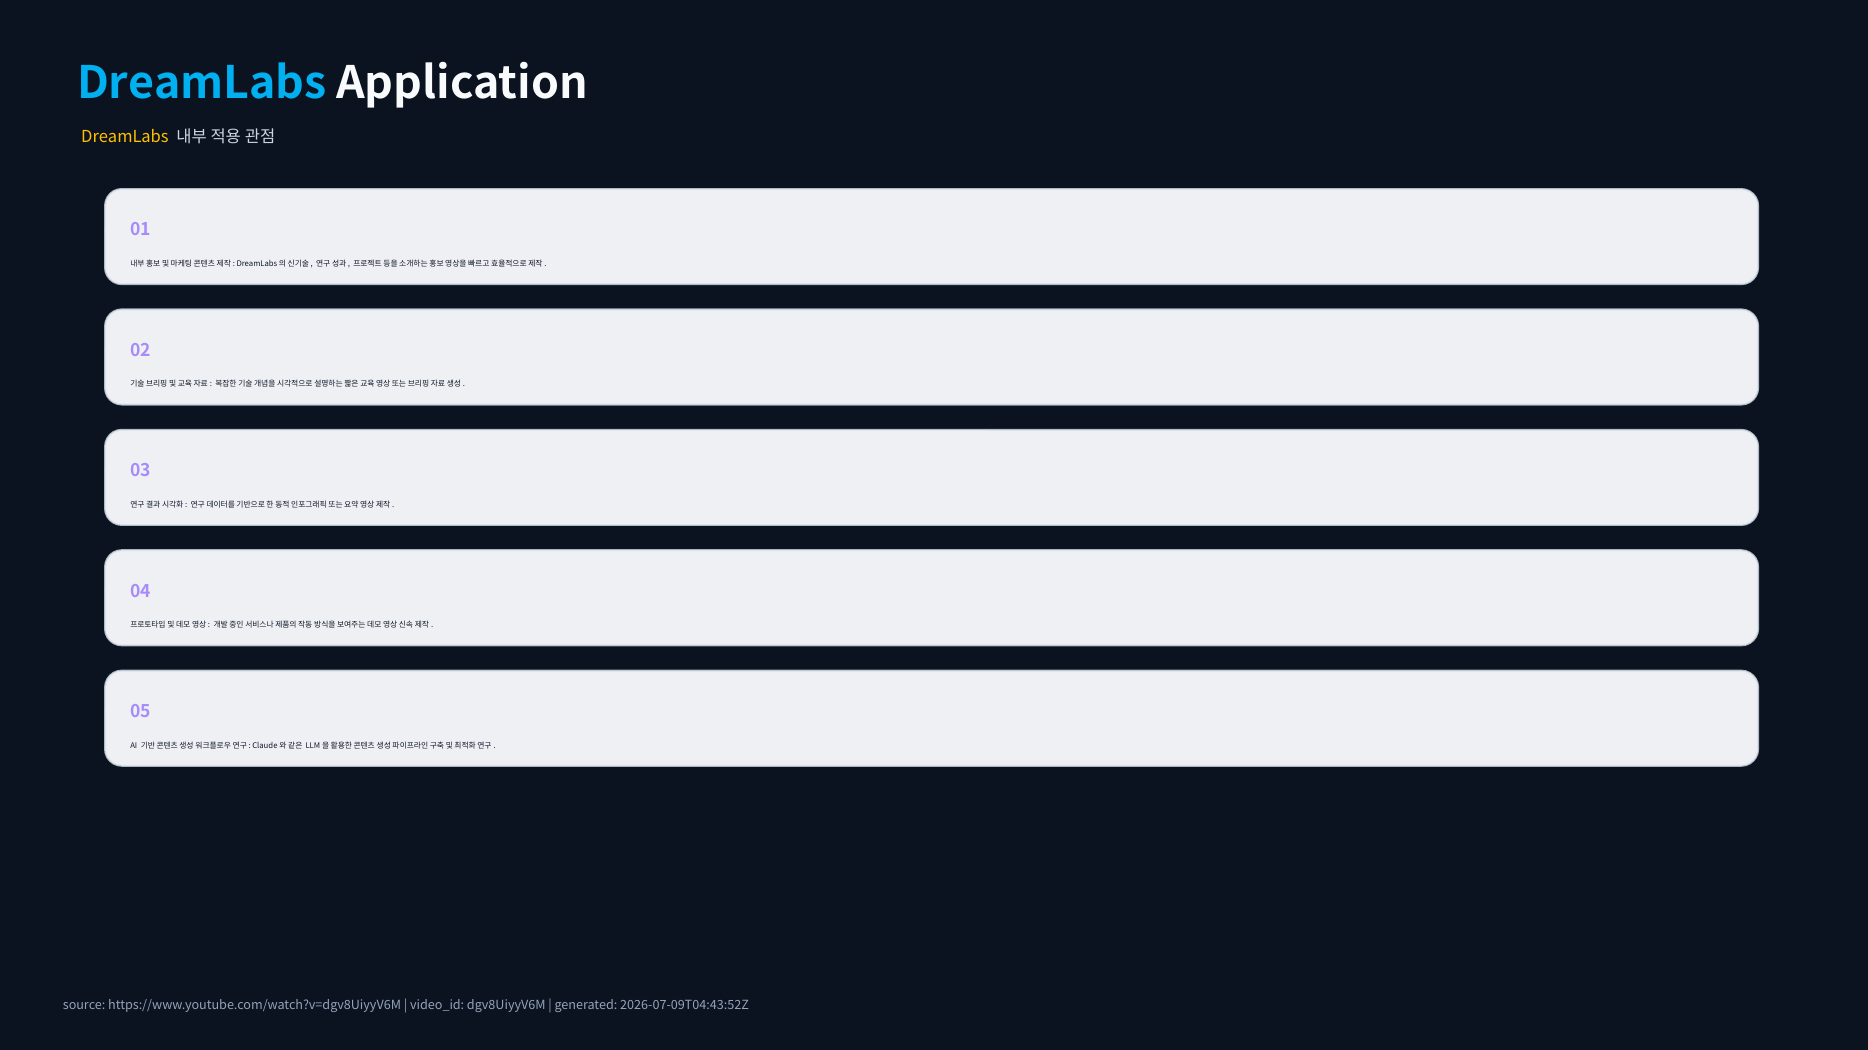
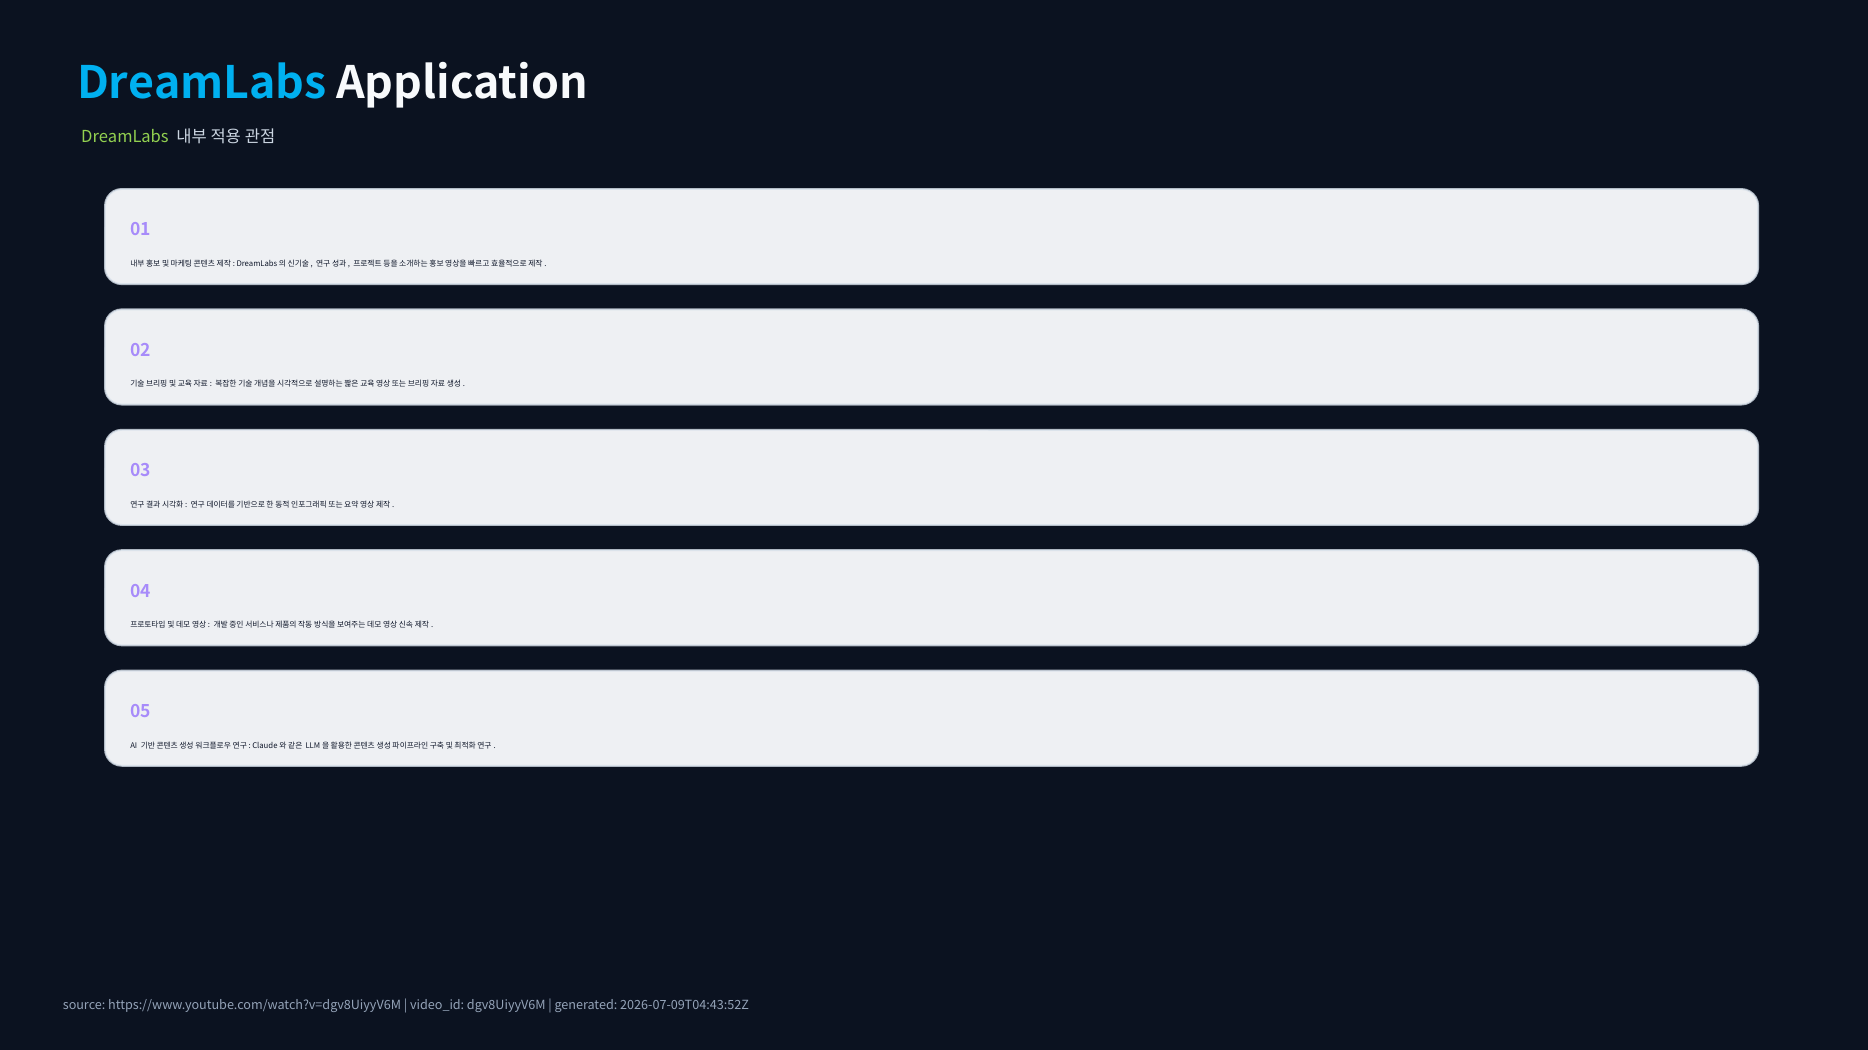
DreamLabs colour: yellow -> light green (125, 137)
